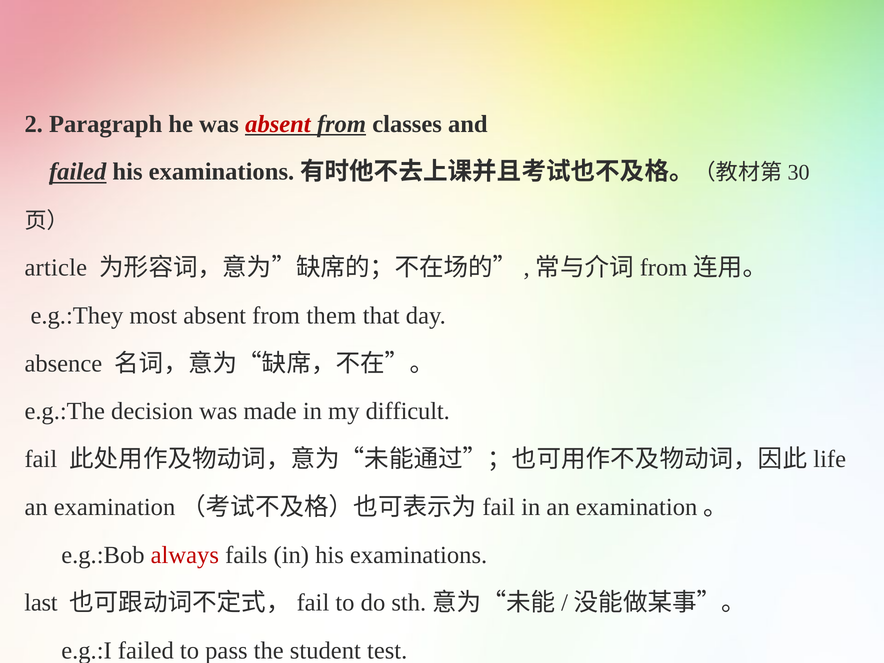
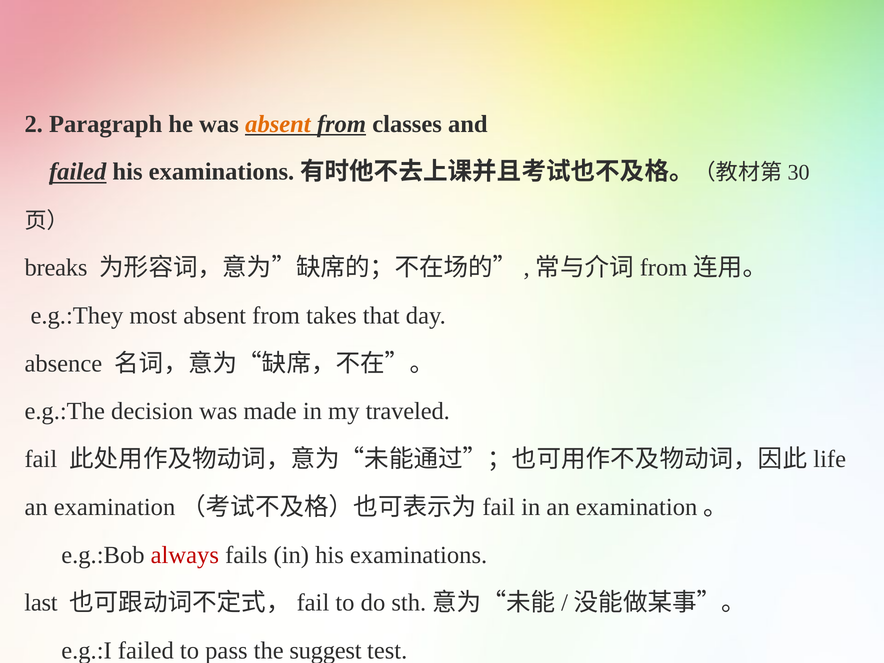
absent colour: red -> orange (278, 124)
article: article -> breaks (56, 268)
them: them -> takes (331, 316)
difficult: difficult -> traveled (408, 411)
student: student -> suggest (325, 651)
